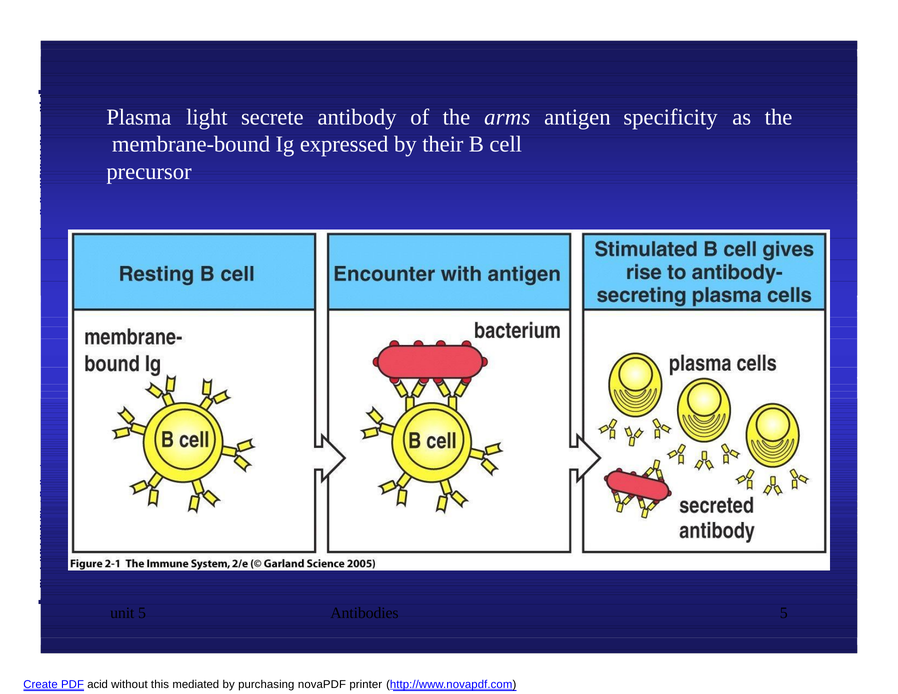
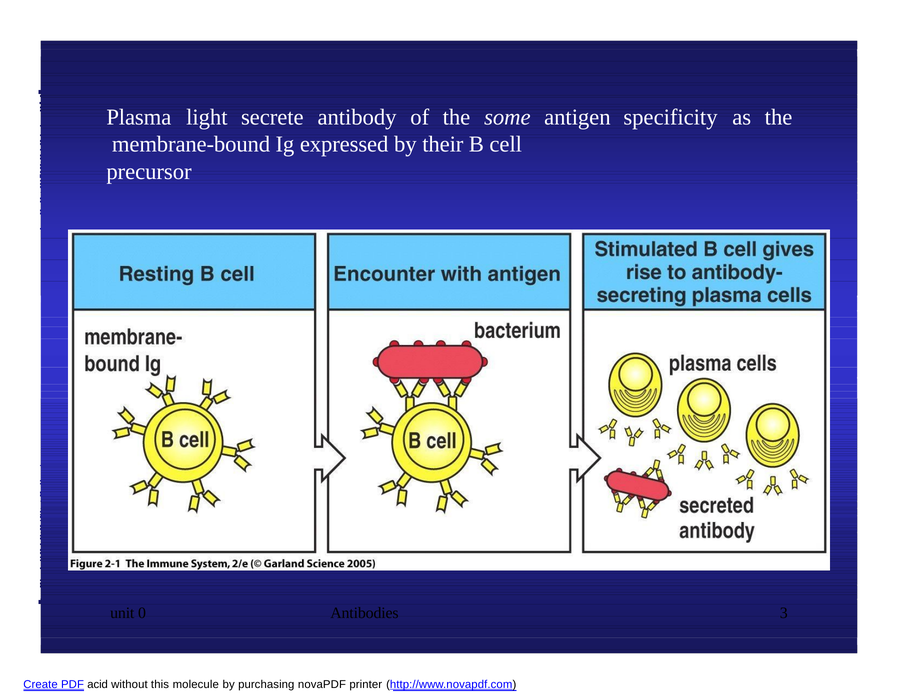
arms: arms -> some (507, 117)
unit 5: 5 -> 0 (142, 613)
Antibodies 5: 5 -> 3 (784, 613)
mediated: mediated -> molecule (196, 684)
